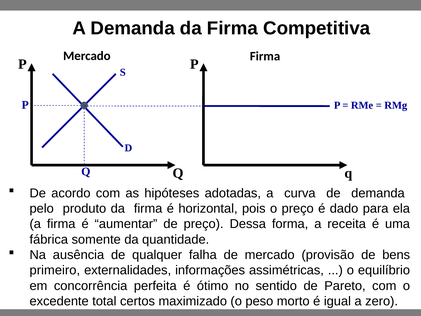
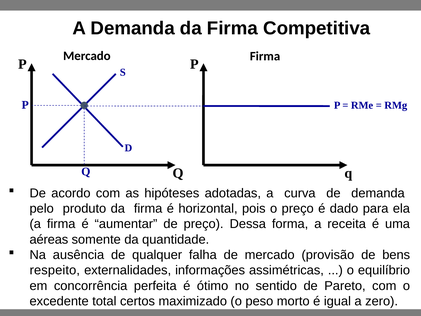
fábrica: fábrica -> aéreas (49, 239)
primeiro: primeiro -> respeito (55, 270)
